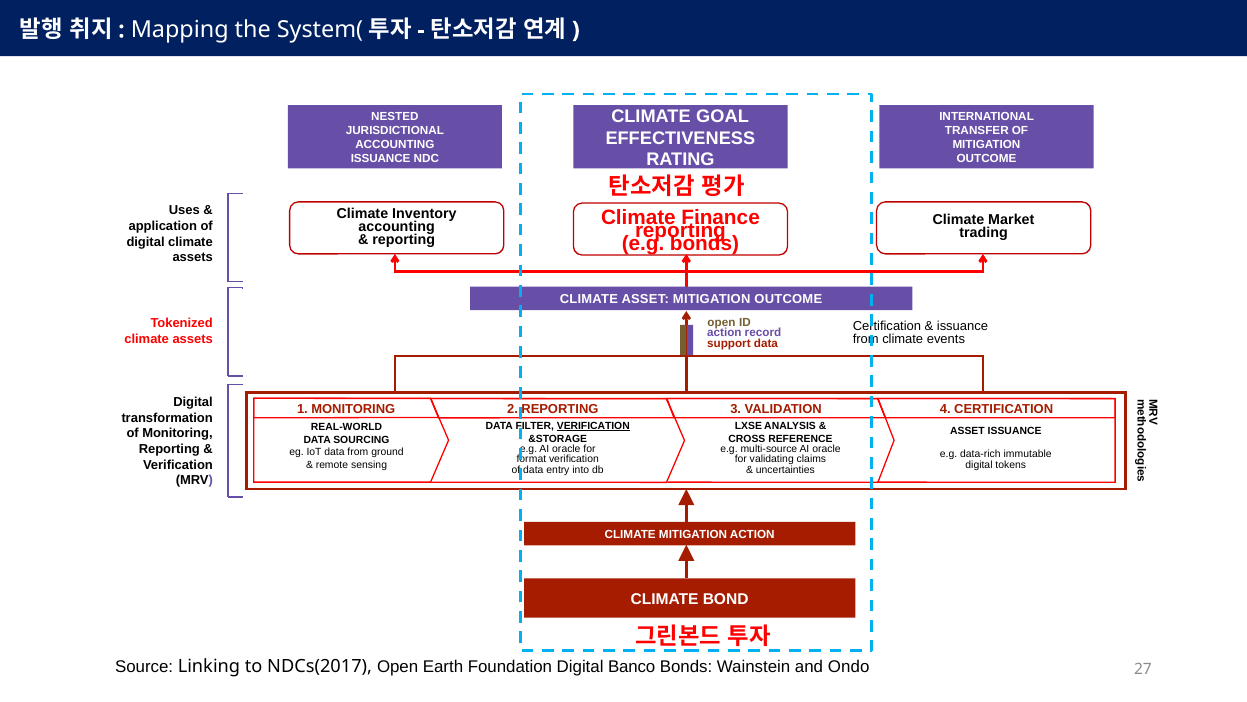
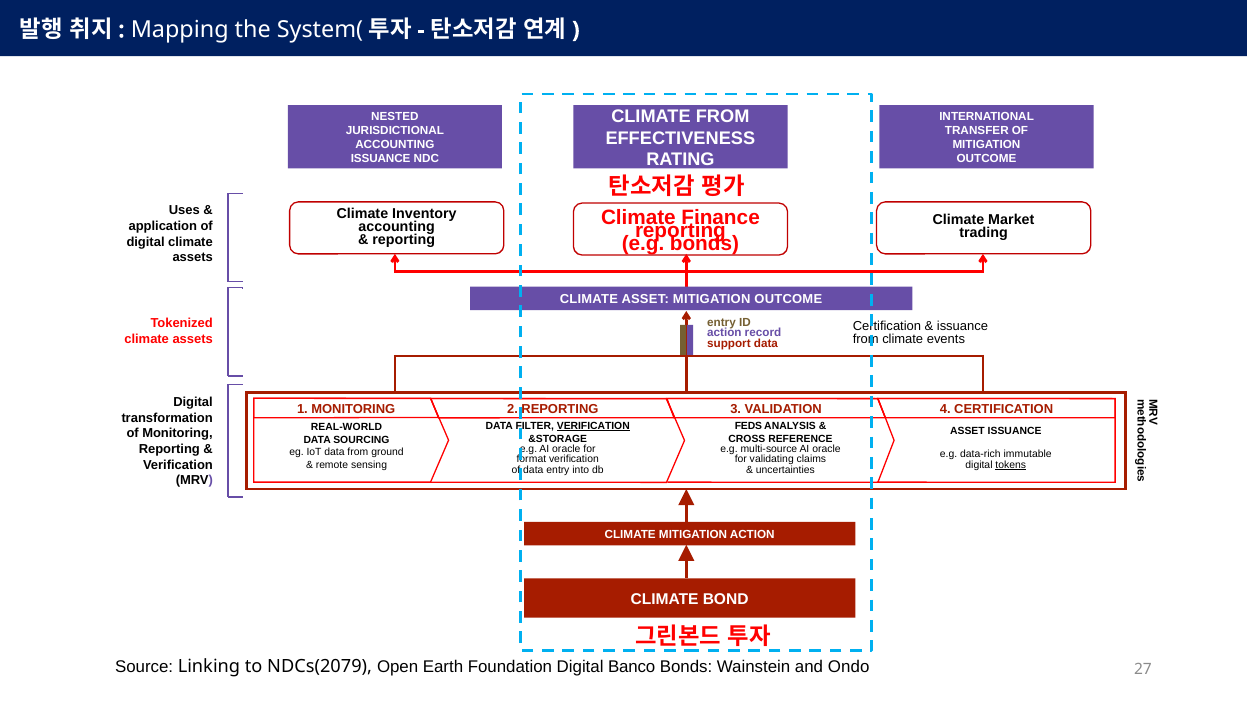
CLIMATE GOAL: GOAL -> FROM (723, 116)
open: open -> entry (721, 322)
LXSE: LXSE -> FEDS (748, 426)
tokens underline: none -> present (1011, 464)
NDCs(2017: NDCs(2017 -> NDCs(2079 (320, 666)
